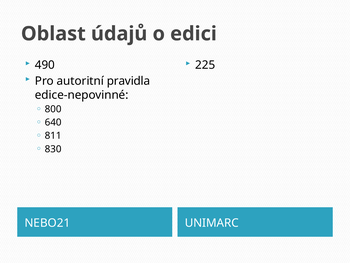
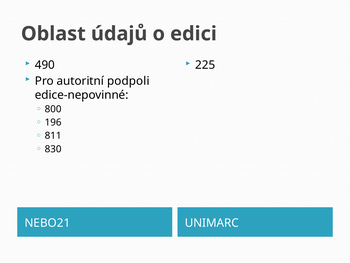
pravidla: pravidla -> podpoli (128, 81)
640: 640 -> 196 (53, 122)
